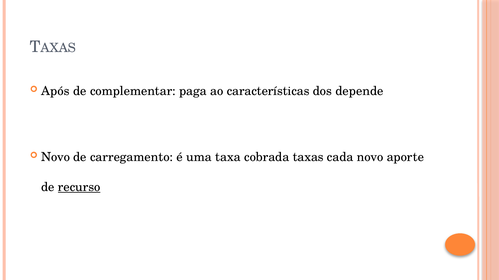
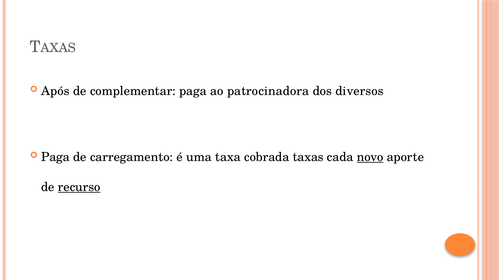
características: características -> patrocinadora (268, 91)
depende: depende -> diversos (359, 91)
Novo: Novo -> Paga (55, 157)
novo underline: none -> present (370, 157)
